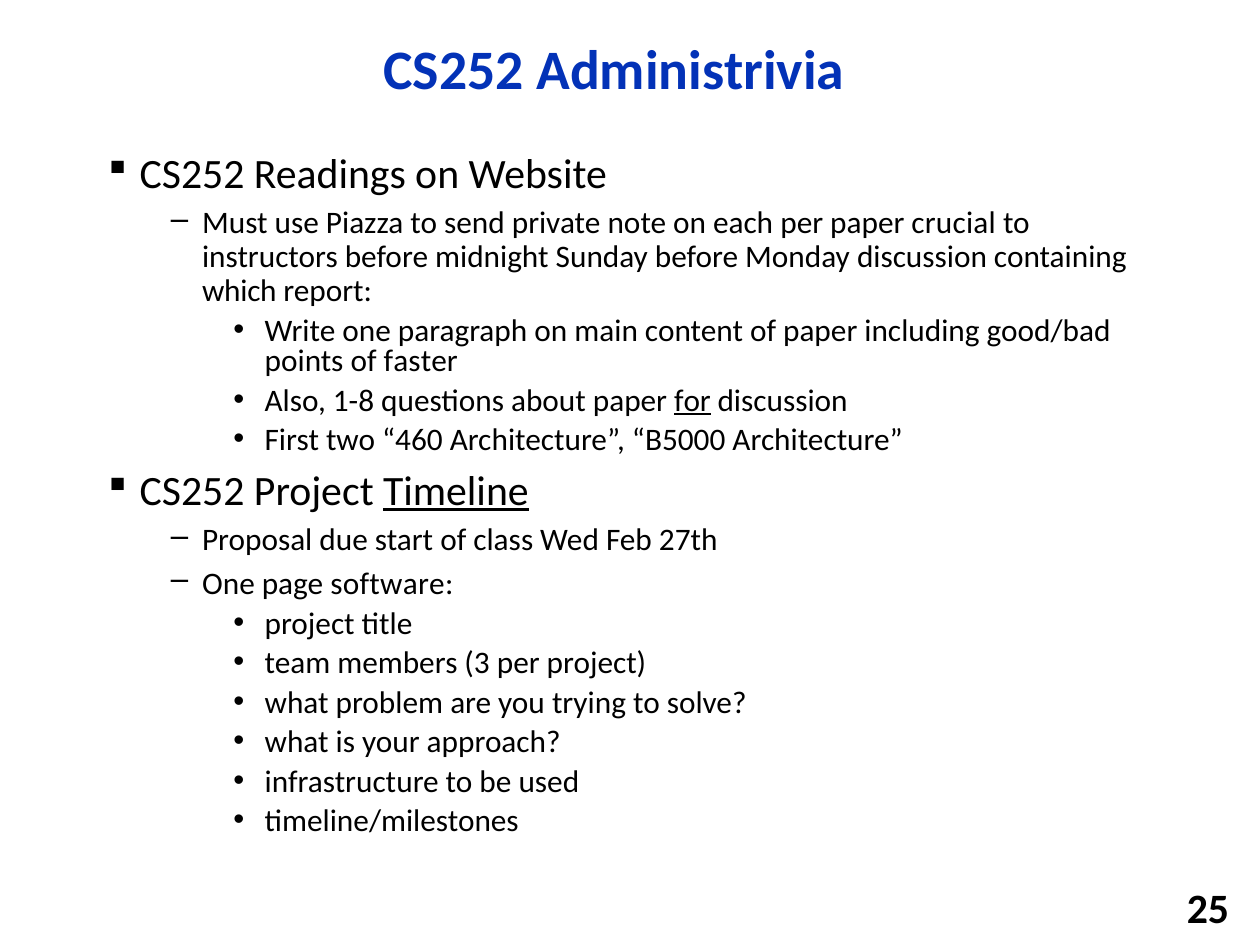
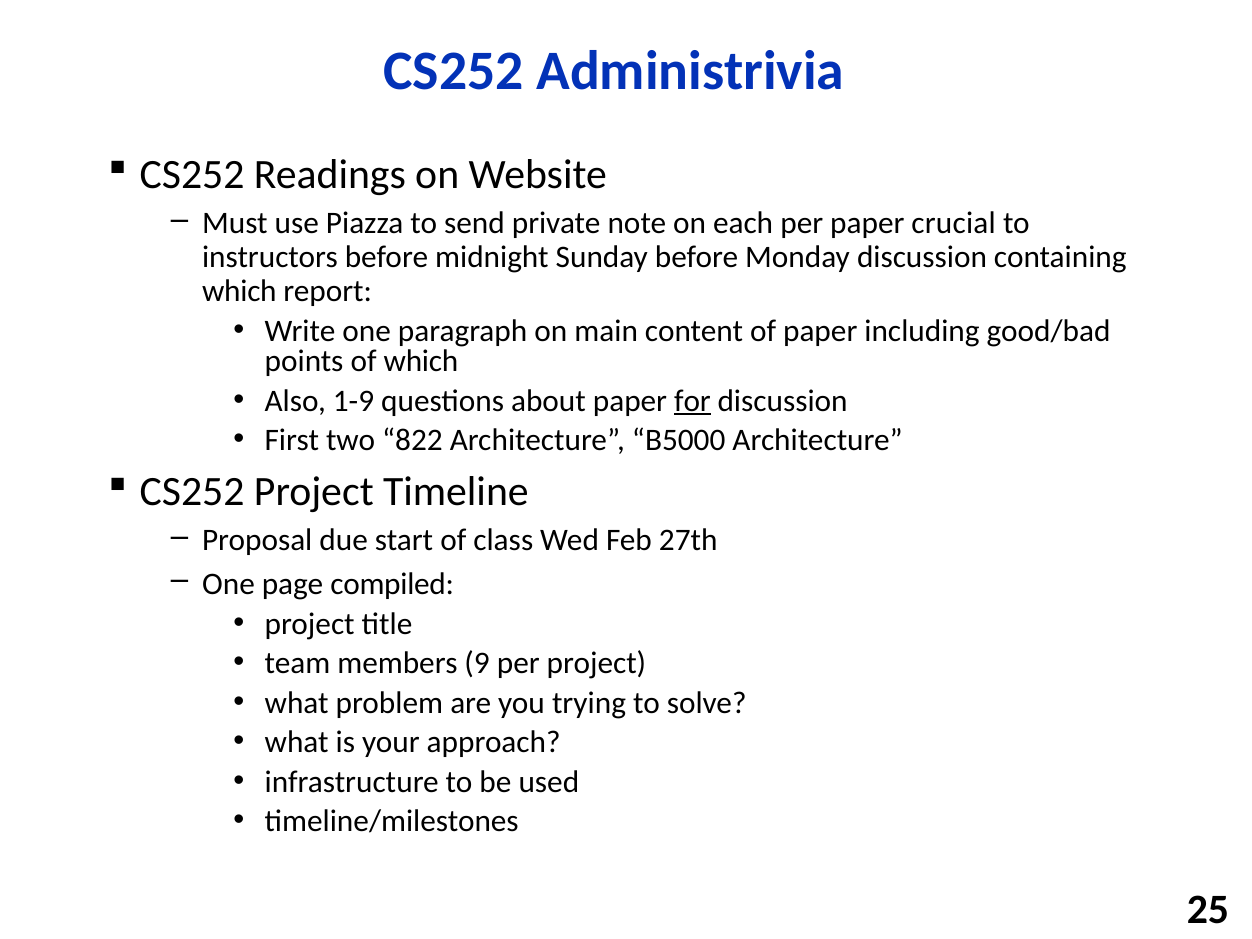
of faster: faster -> which (421, 361)
1-8: 1-8 -> 1-9 (354, 401)
460: 460 -> 822 (412, 440)
Timeline underline: present -> none (456, 492)
software: software -> compiled (392, 584)
3: 3 -> 9 (477, 663)
